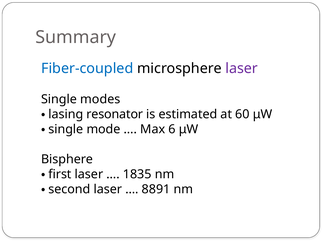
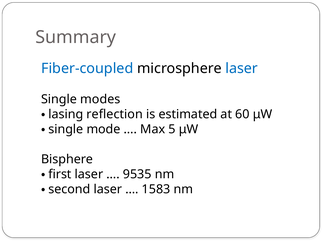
laser colour: purple -> blue (242, 69)
resonator: resonator -> reflection (115, 115)
6: 6 -> 5 (172, 130)
1835: 1835 -> 9535 (137, 175)
8891: 8891 -> 1583 (156, 190)
